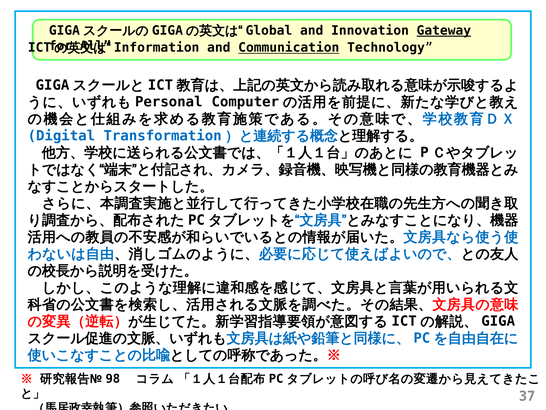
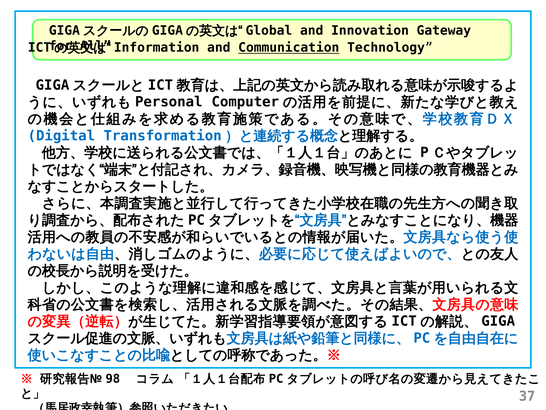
Gateway underline: present -> none (444, 31)
